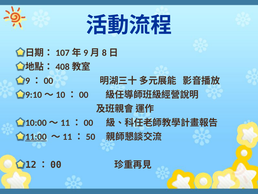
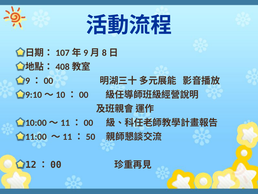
11:00 underline: present -> none (36, 136)
